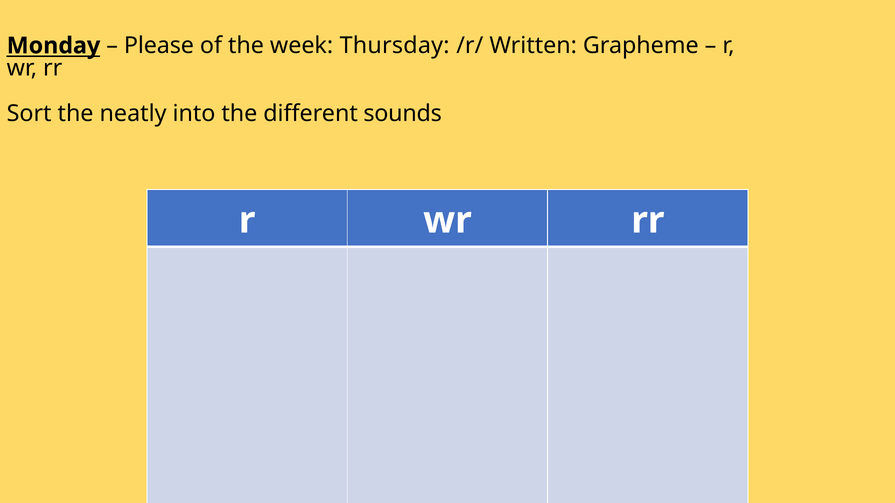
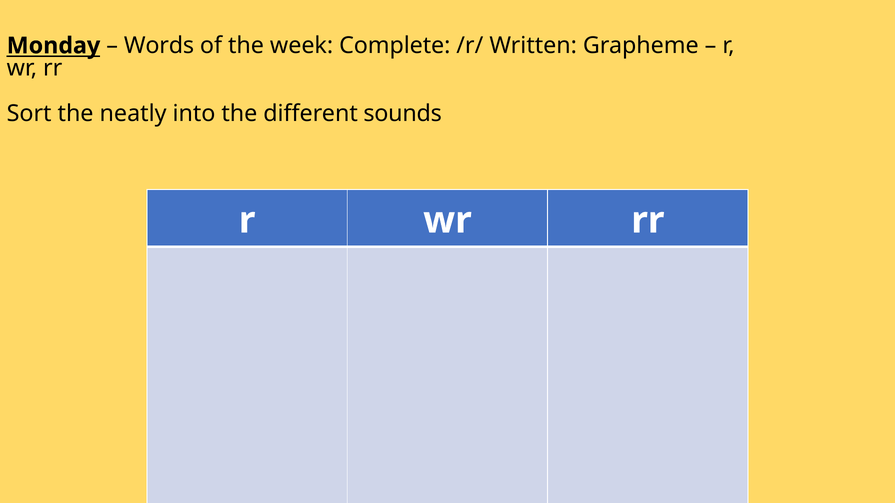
Please: Please -> Words (159, 46)
Thursday: Thursday -> Complete (395, 46)
